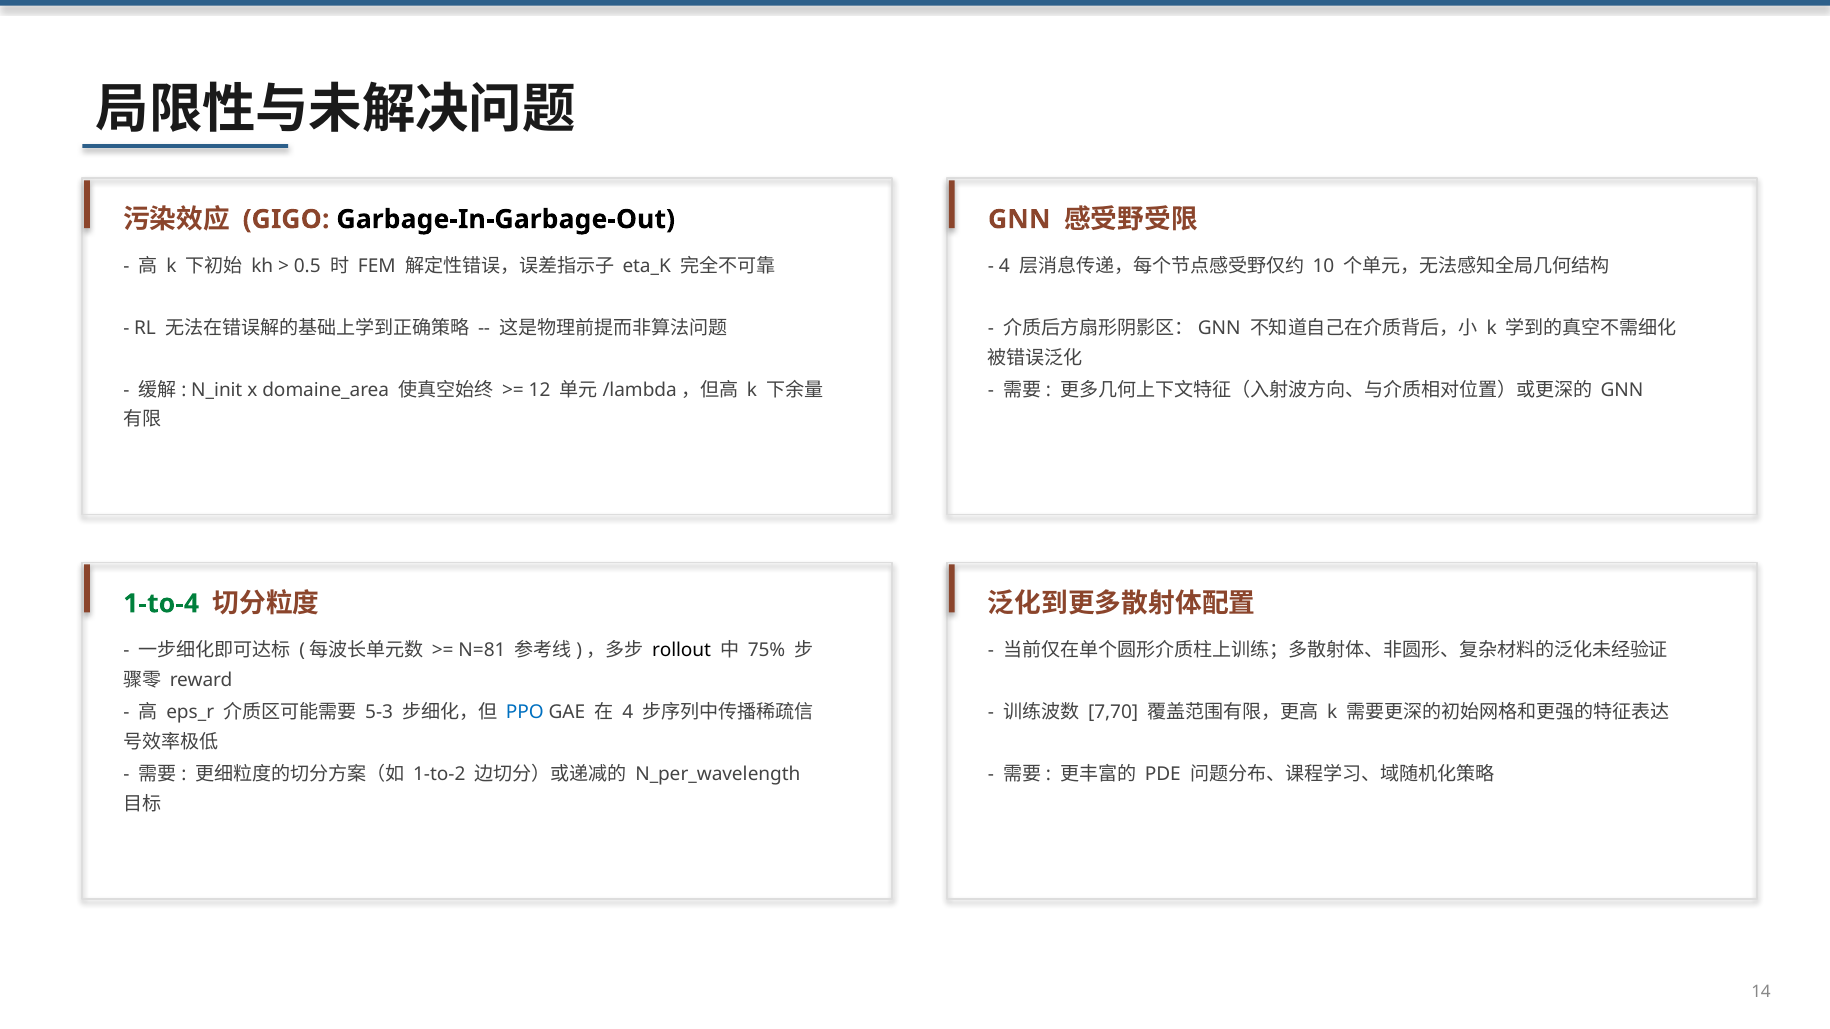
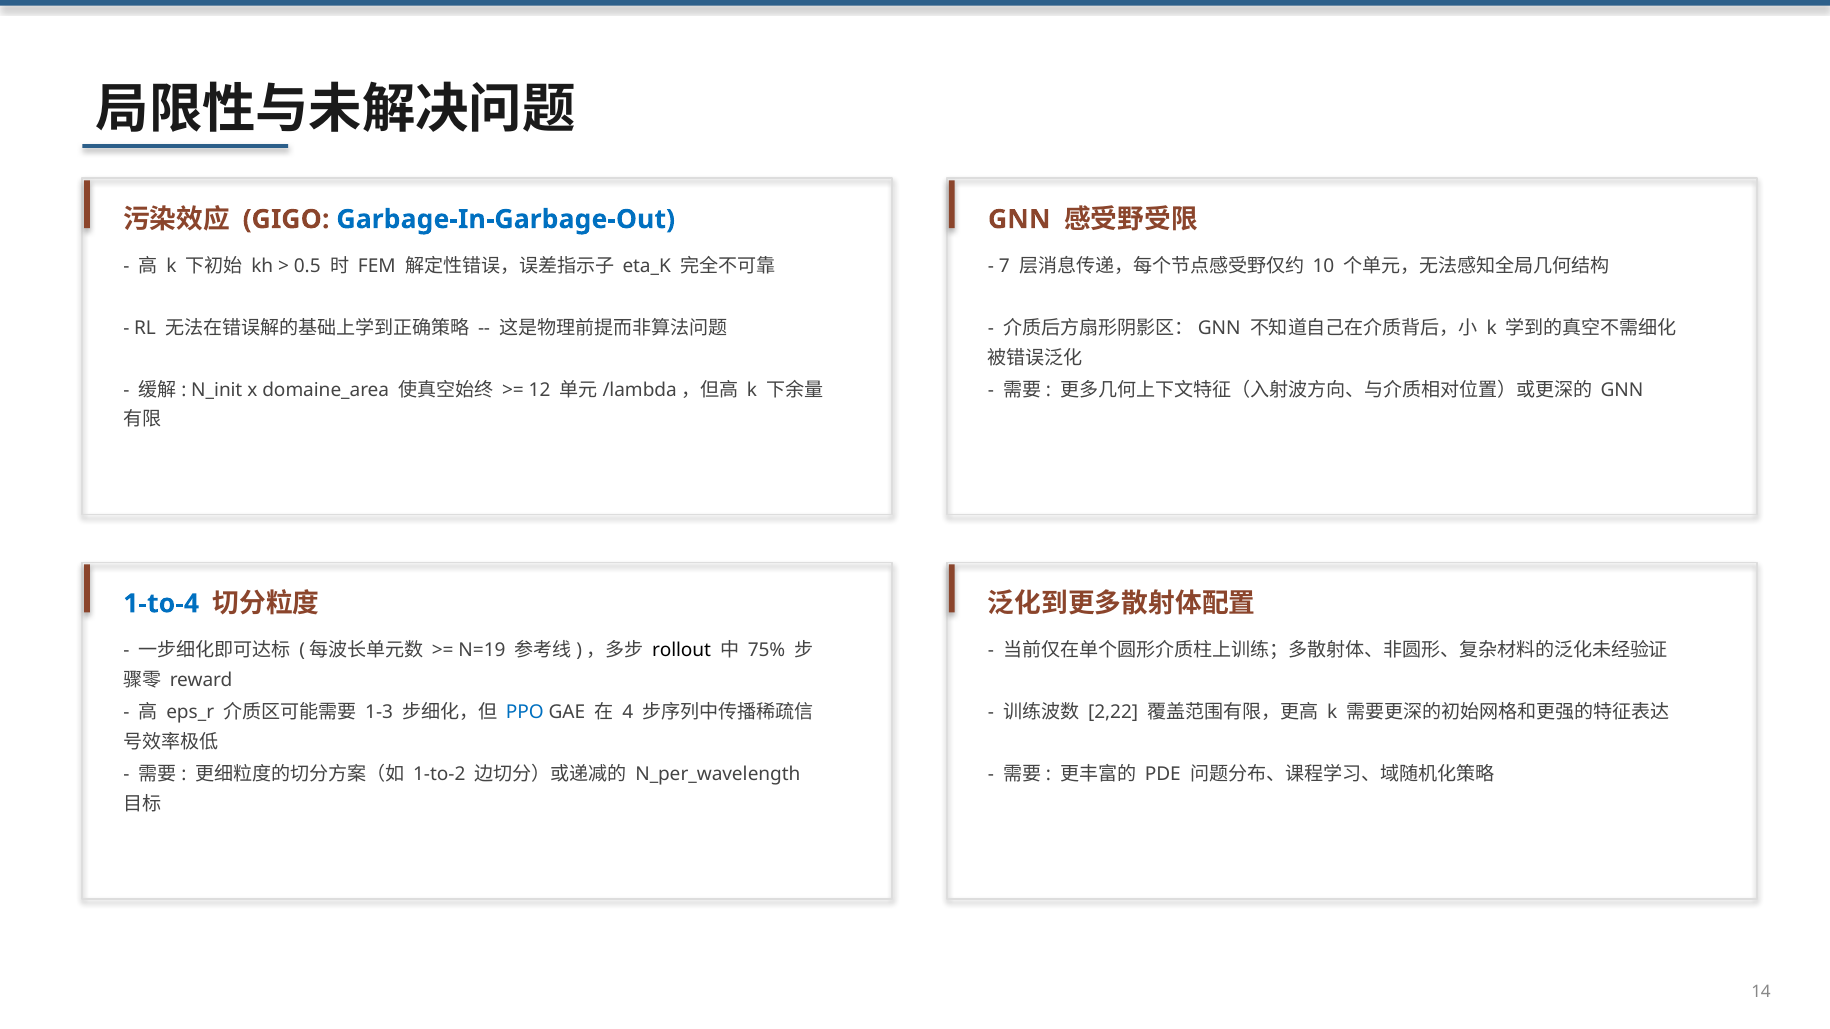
Garbage-In-Garbage-Out colour: black -> blue (506, 219)
4: 4 -> 7 (1004, 267)
1-to-4 colour: green -> blue (161, 604)
N=81: N=81 -> N=19 (482, 651)
5-3: 5-3 -> 1-3 (379, 713)
7,70: 7,70 -> 2,22 (1113, 713)
